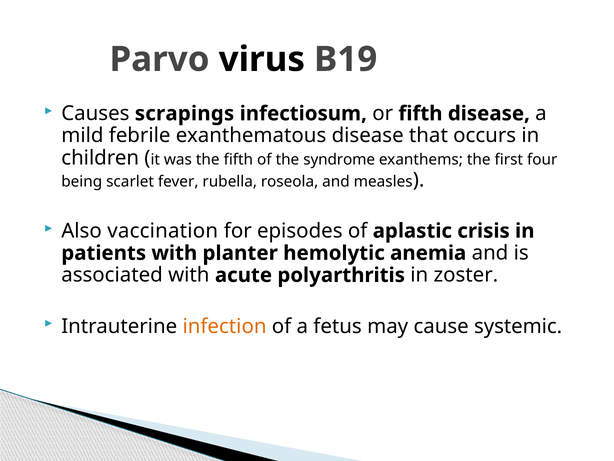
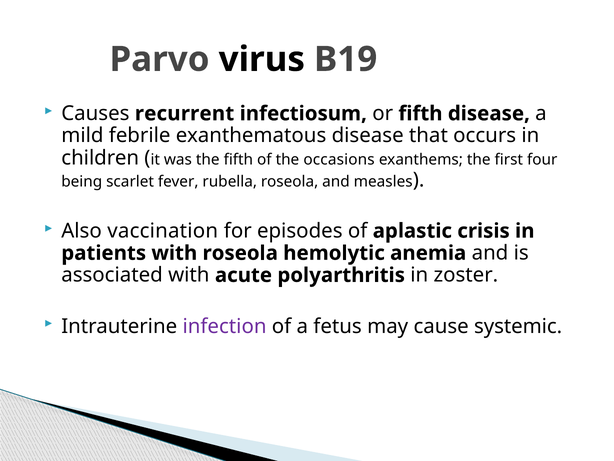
scrapings: scrapings -> recurrent (185, 113)
syndrome: syndrome -> occasions (339, 159)
with planter: planter -> roseola (240, 253)
infection colour: orange -> purple (225, 326)
